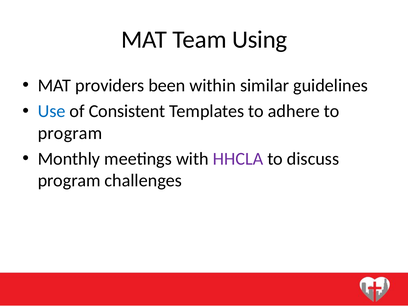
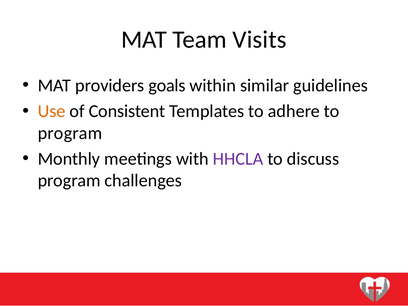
Using: Using -> Visits (260, 39)
been: been -> goals (167, 86)
Use colour: blue -> orange (52, 111)
